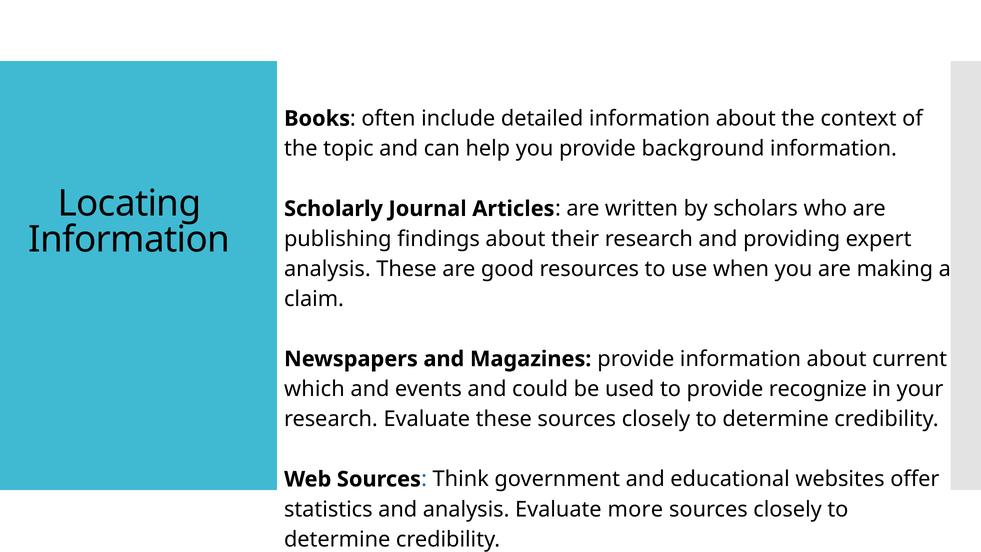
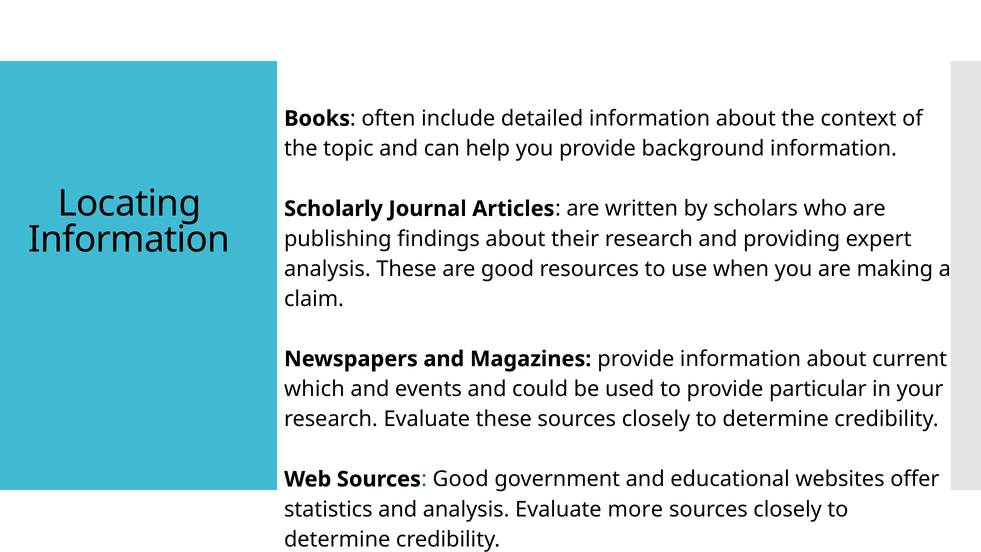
recognize: recognize -> particular (818, 389)
Sources Think: Think -> Good (461, 479)
